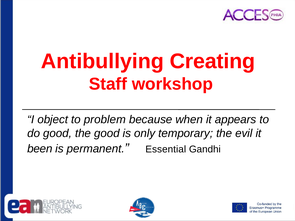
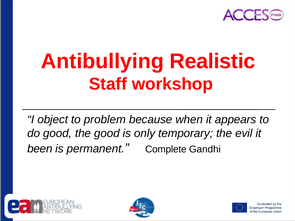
Creating: Creating -> Realistic (212, 61)
Essential: Essential -> Complete (166, 149)
